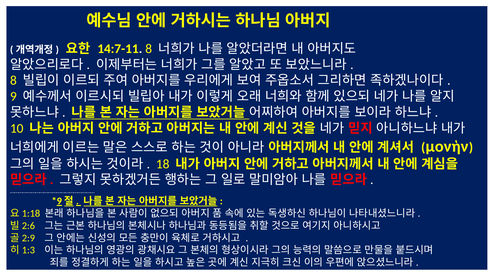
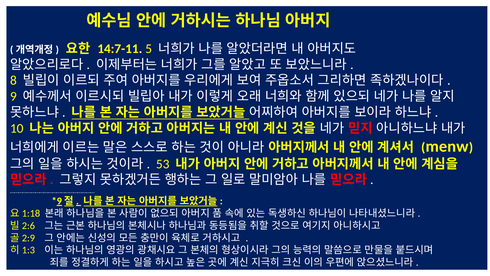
14:7-11 8: 8 -> 5 (149, 49)
μονὴν: μονὴν -> menw (447, 146)
18: 18 -> 53 (163, 164)
